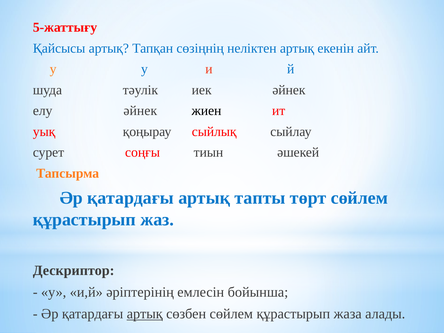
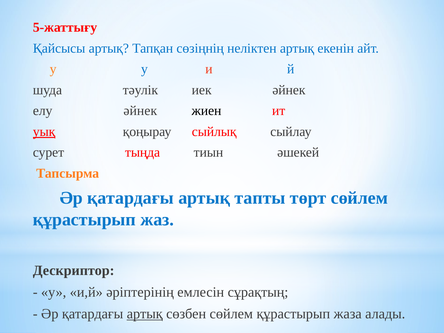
уық underline: none -> present (44, 132)
соңғы: соңғы -> тыңда (143, 152)
бойынша: бойынша -> сұрақтың (258, 292)
